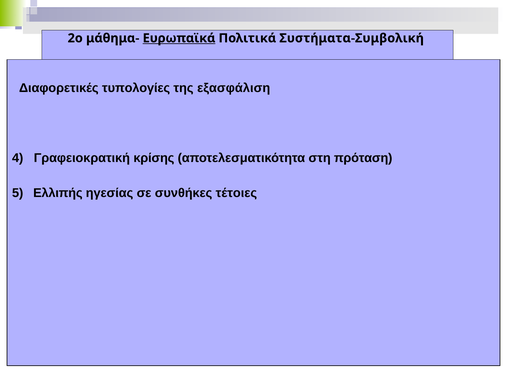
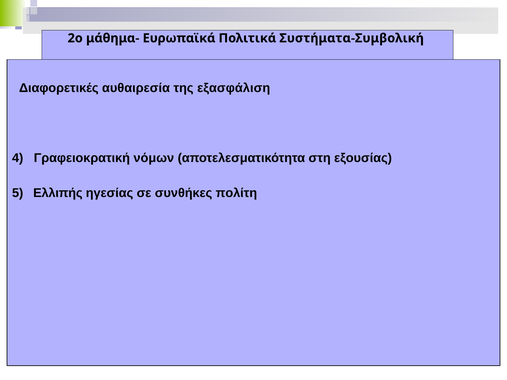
Ευρωπαϊκά underline: present -> none (179, 38)
τυπολογίες: τυπολογίες -> αυθαιρεσία (136, 88)
κρίσης: κρίσης -> νόμων (154, 158)
πρόταση: πρόταση -> εξουσίας (363, 158)
τέτοιες: τέτοιες -> πολίτη (236, 193)
